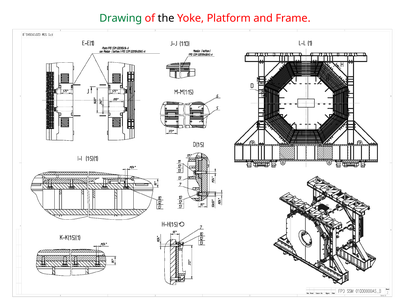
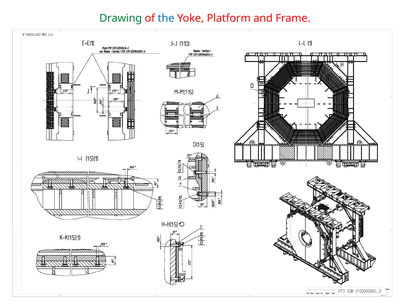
the colour: black -> blue (166, 18)
